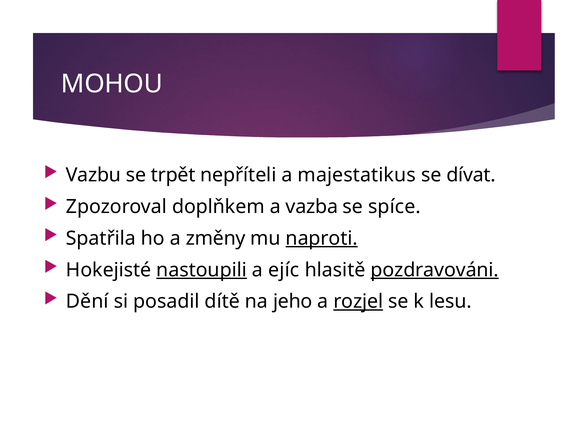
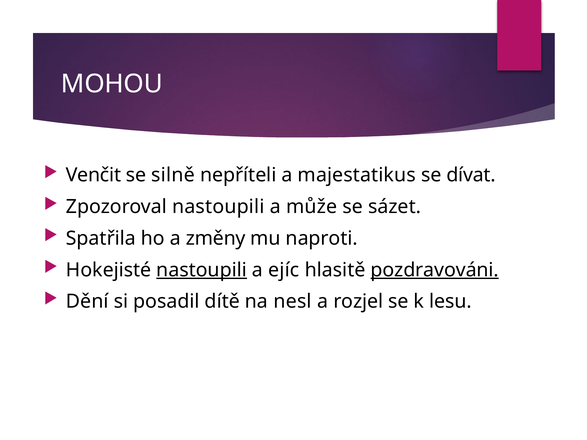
Vazbu: Vazbu -> Venčit (93, 175)
trpět: trpět -> silně (173, 175)
Zpozoroval doplňkem: doplňkem -> nastoupili (218, 207)
vazba: vazba -> může (312, 207)
spíce: spíce -> sázet (395, 207)
naproti underline: present -> none (322, 238)
jeho: jeho -> nesl (293, 302)
rozjel underline: present -> none (358, 302)
